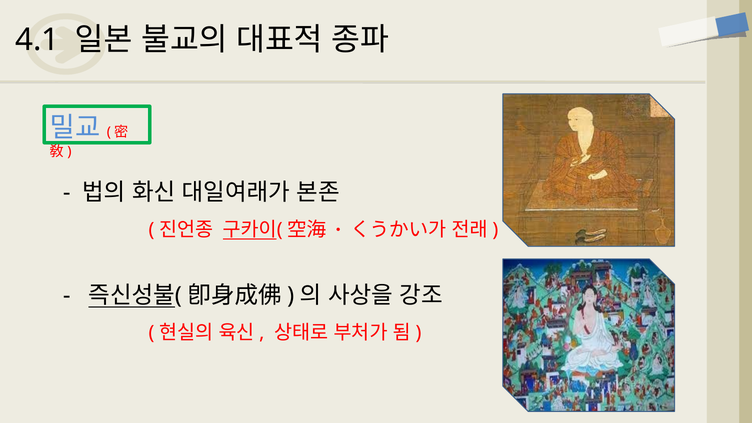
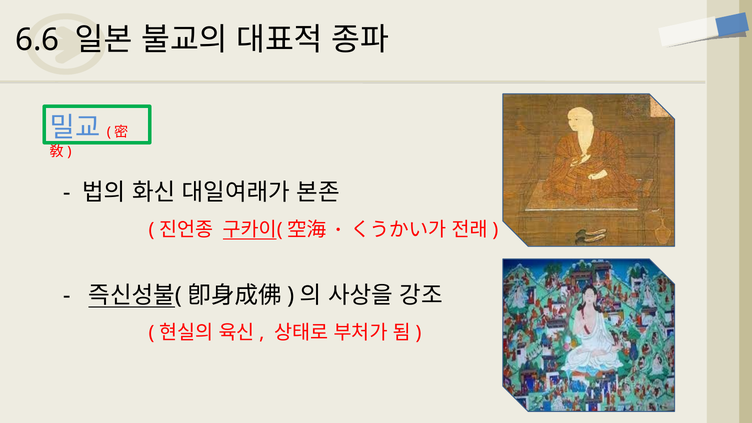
4.1: 4.1 -> 6.6 (37, 40)
